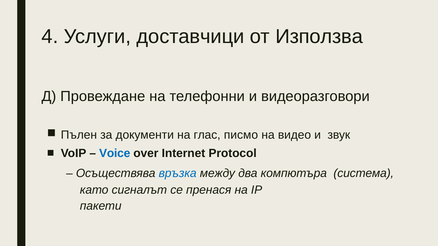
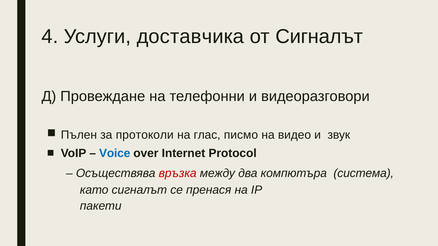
доставчици: доставчици -> доставчика (190, 36)
от Използва: Използва -> Сигналът (319, 36)
документи: документи -> протоколи (145, 135)
връзка colour: blue -> red (178, 174)
